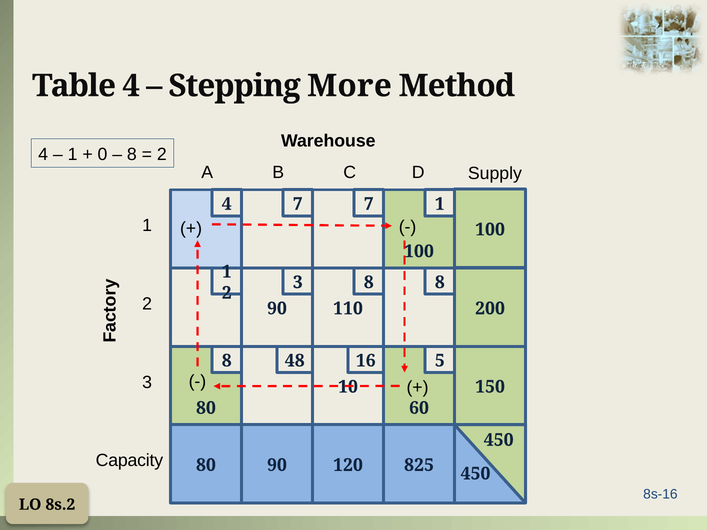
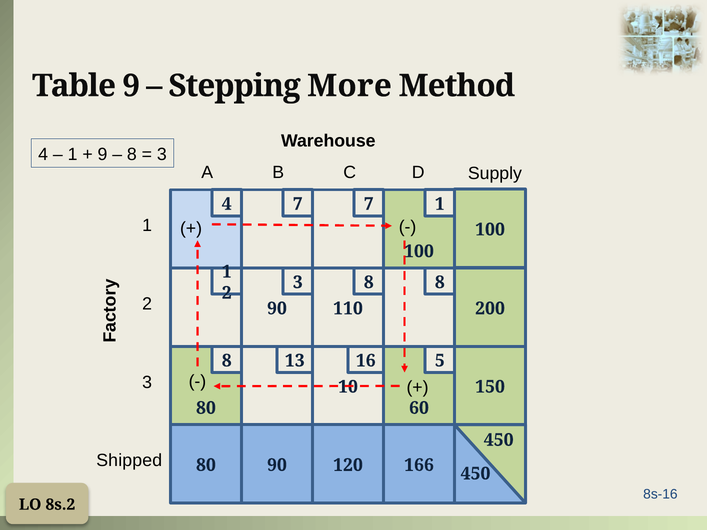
Table 4: 4 -> 9 (131, 86)
0: 0 -> 9 (102, 154)
2: 2 -> 3 (162, 154)
48: 48 -> 13 (295, 361)
Capacity: Capacity -> Shipped (129, 461)
825: 825 -> 166 (419, 465)
